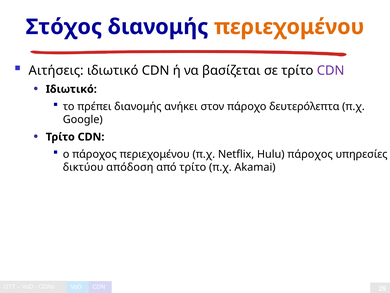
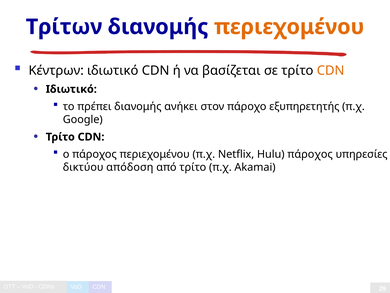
Στόχος: Στόχος -> Τρίτων (64, 27)
Αιτήσεις: Αιτήσεις -> Κέντρων (56, 71)
CDN colour: purple -> orange (331, 71)
δευτερόλεπτα: δευτερόλεπτα -> εξυπηρετητής (304, 106)
